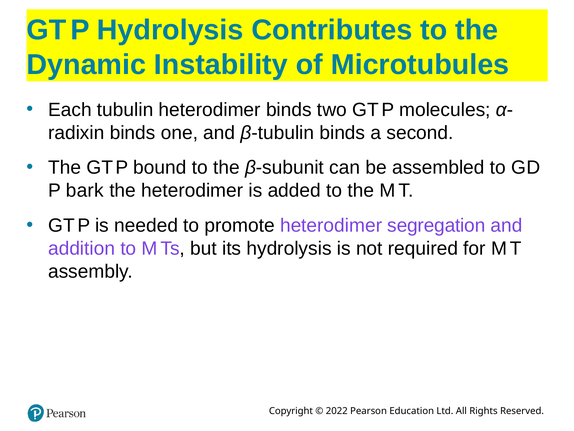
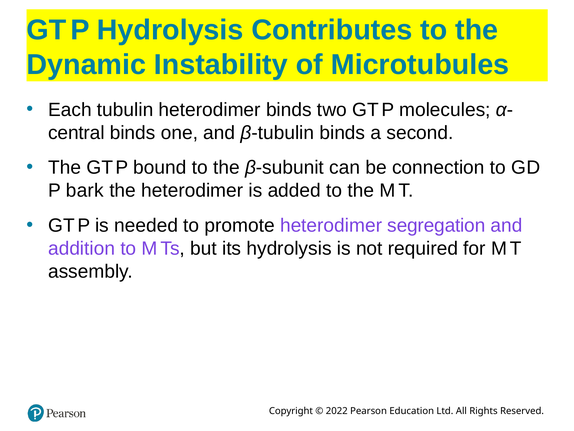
radixin: radixin -> central (76, 133)
assembled: assembled -> connection (438, 167)
